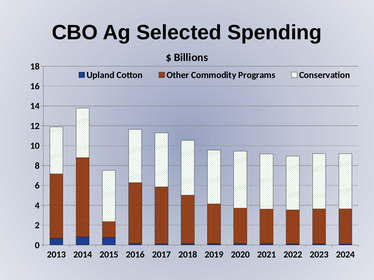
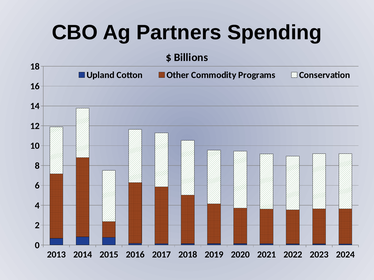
Selected: Selected -> Partners (179, 33)
